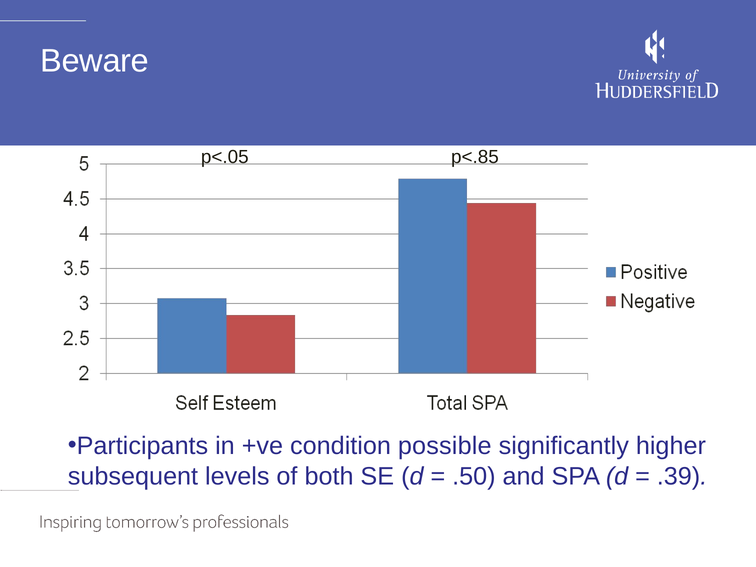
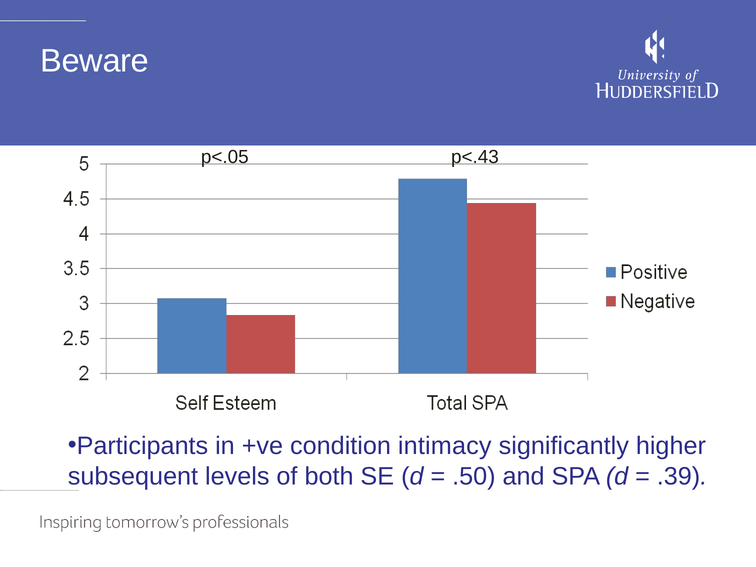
p<.85: p<.85 -> p<.43 (475, 157)
possible: possible -> intimacy (445, 446)
